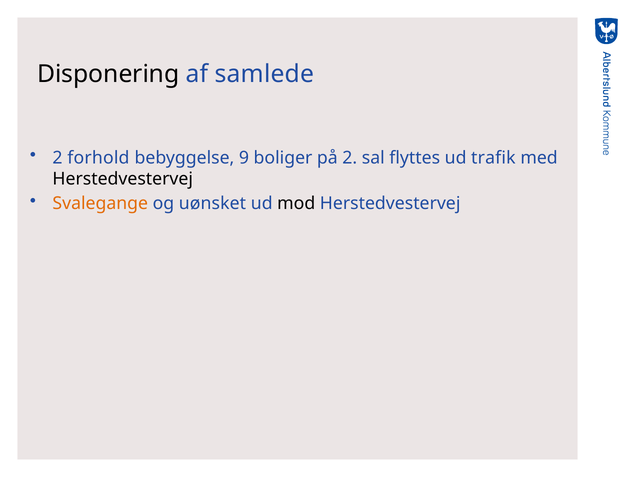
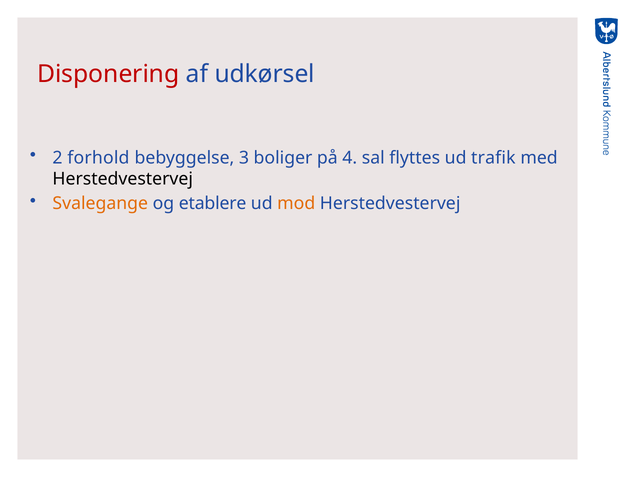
Disponering colour: black -> red (108, 74)
samlede: samlede -> udkørsel (265, 74)
9: 9 -> 3 (244, 157)
på 2: 2 -> 4 (350, 157)
uønsket: uønsket -> etablere (213, 203)
mod colour: black -> orange (296, 203)
